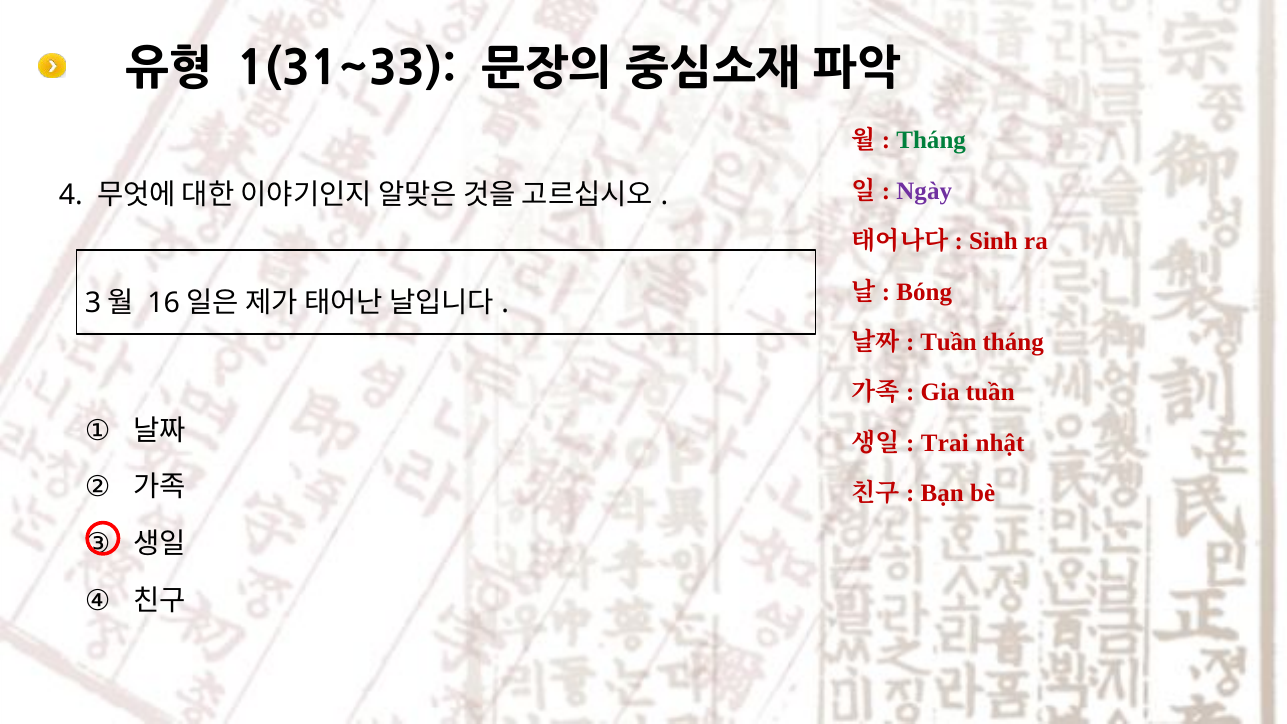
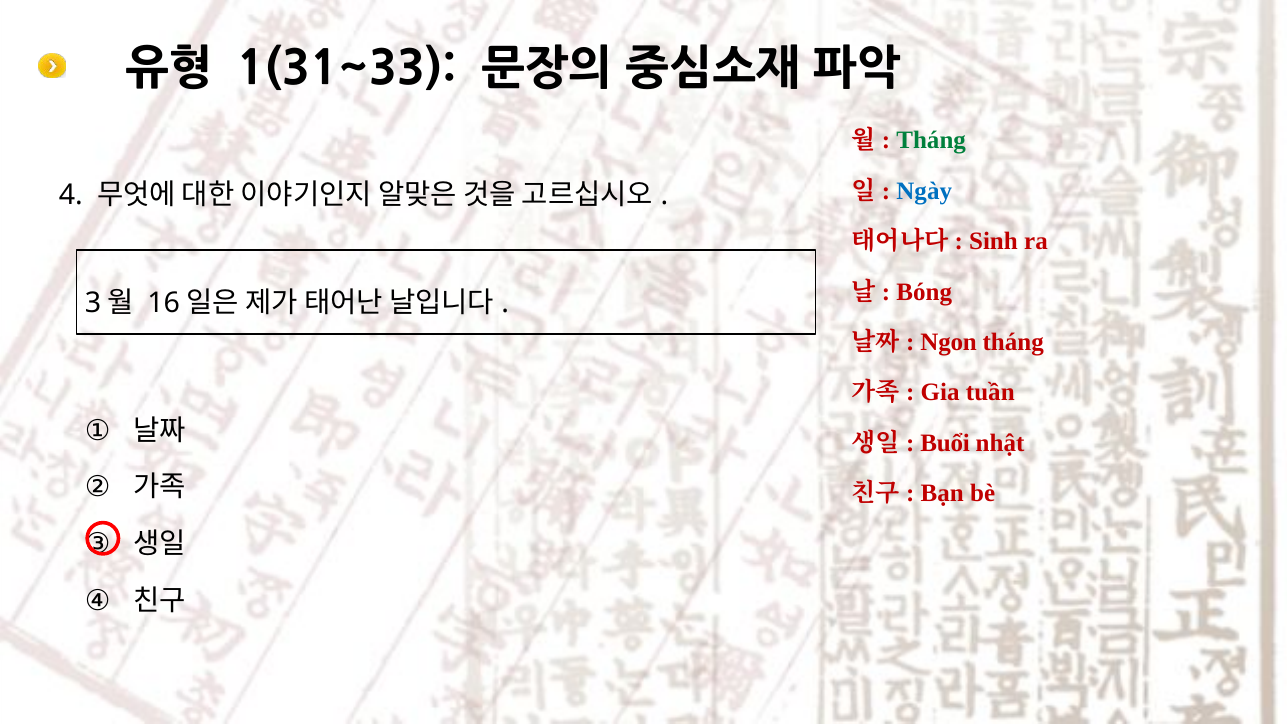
Ngày colour: purple -> blue (924, 191)
Tuần: Tuần -> Ngon (949, 342)
Trai: Trai -> Buổi (945, 443)
